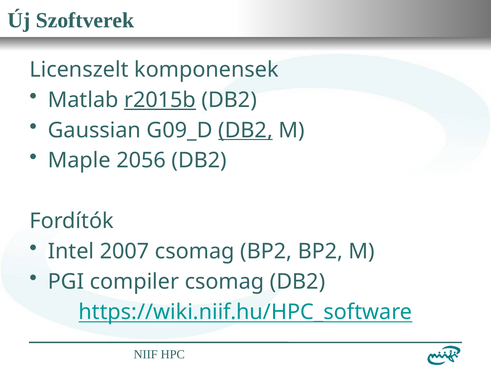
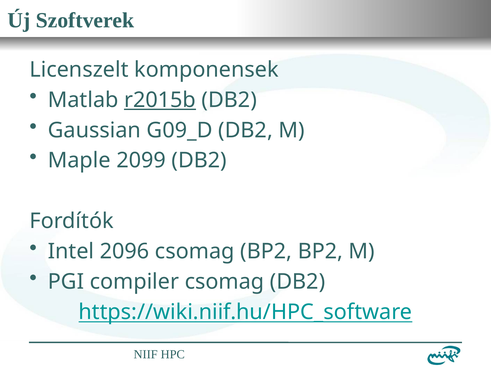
DB2 underline: present -> none (246, 130)
2056: 2056 -> 2099 (141, 161)
2007: 2007 -> 2096 (125, 252)
